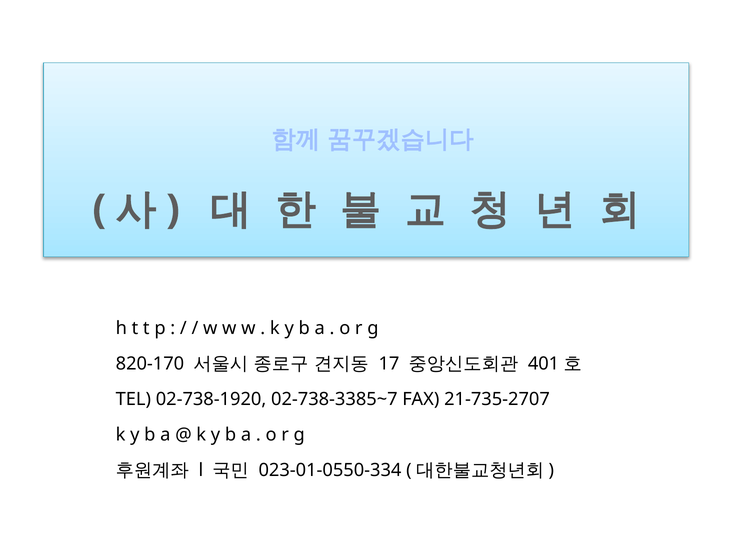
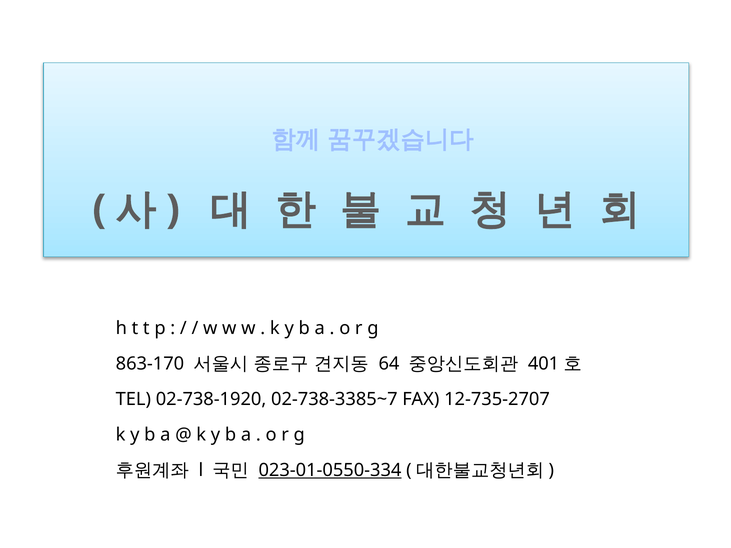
820-170: 820-170 -> 863-170 (150, 364)
17: 17 -> 64 (389, 364)
21-735-2707: 21-735-2707 -> 12-735-2707 (497, 400)
023-01-0550-334 underline: none -> present (330, 470)
